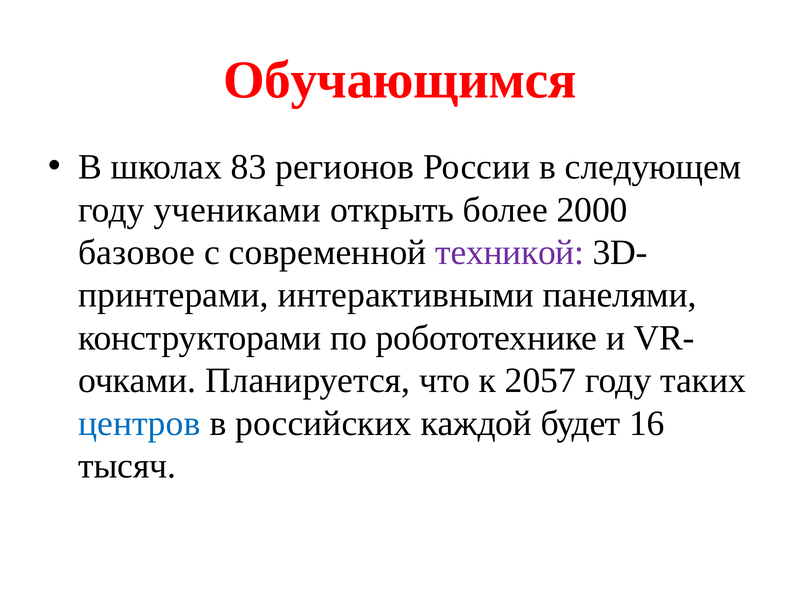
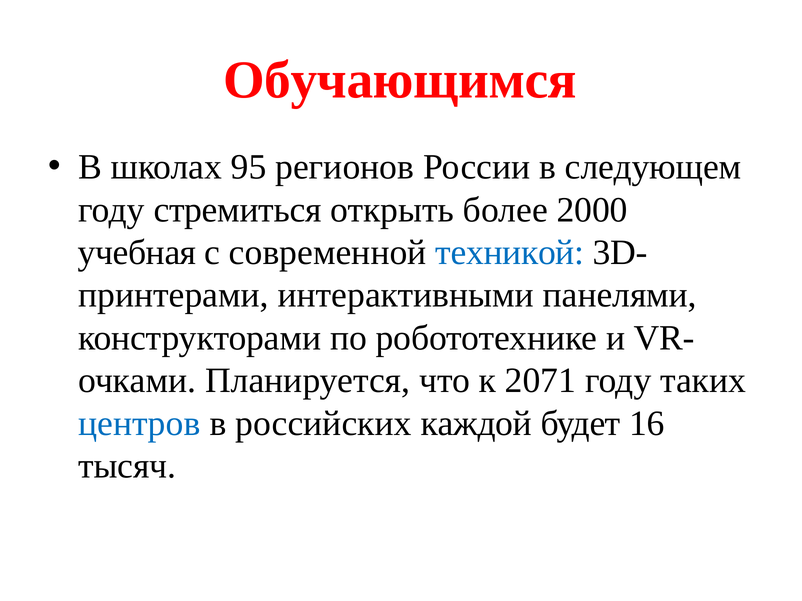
83: 83 -> 95 (249, 167)
учениками: учениками -> стремиться (238, 210)
базовое: базовое -> учебная (137, 253)
техникой colour: purple -> blue (510, 253)
2057: 2057 -> 2071 (540, 381)
